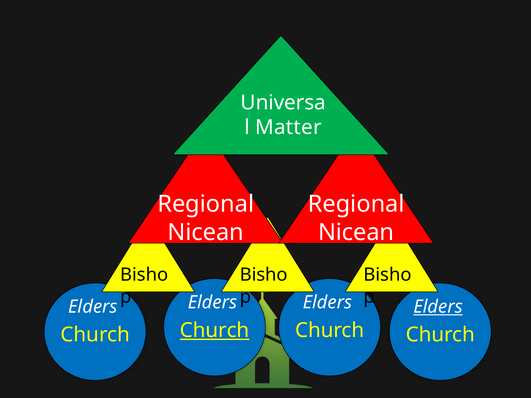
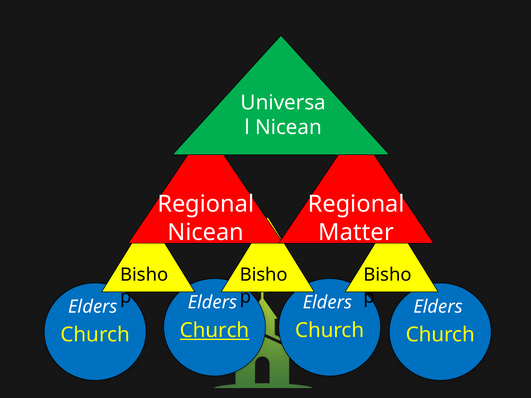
Matter: Matter -> Nicean (289, 127)
Nicean: Nicean -> Matter (356, 233)
Elders underline: present -> none (438, 307)
